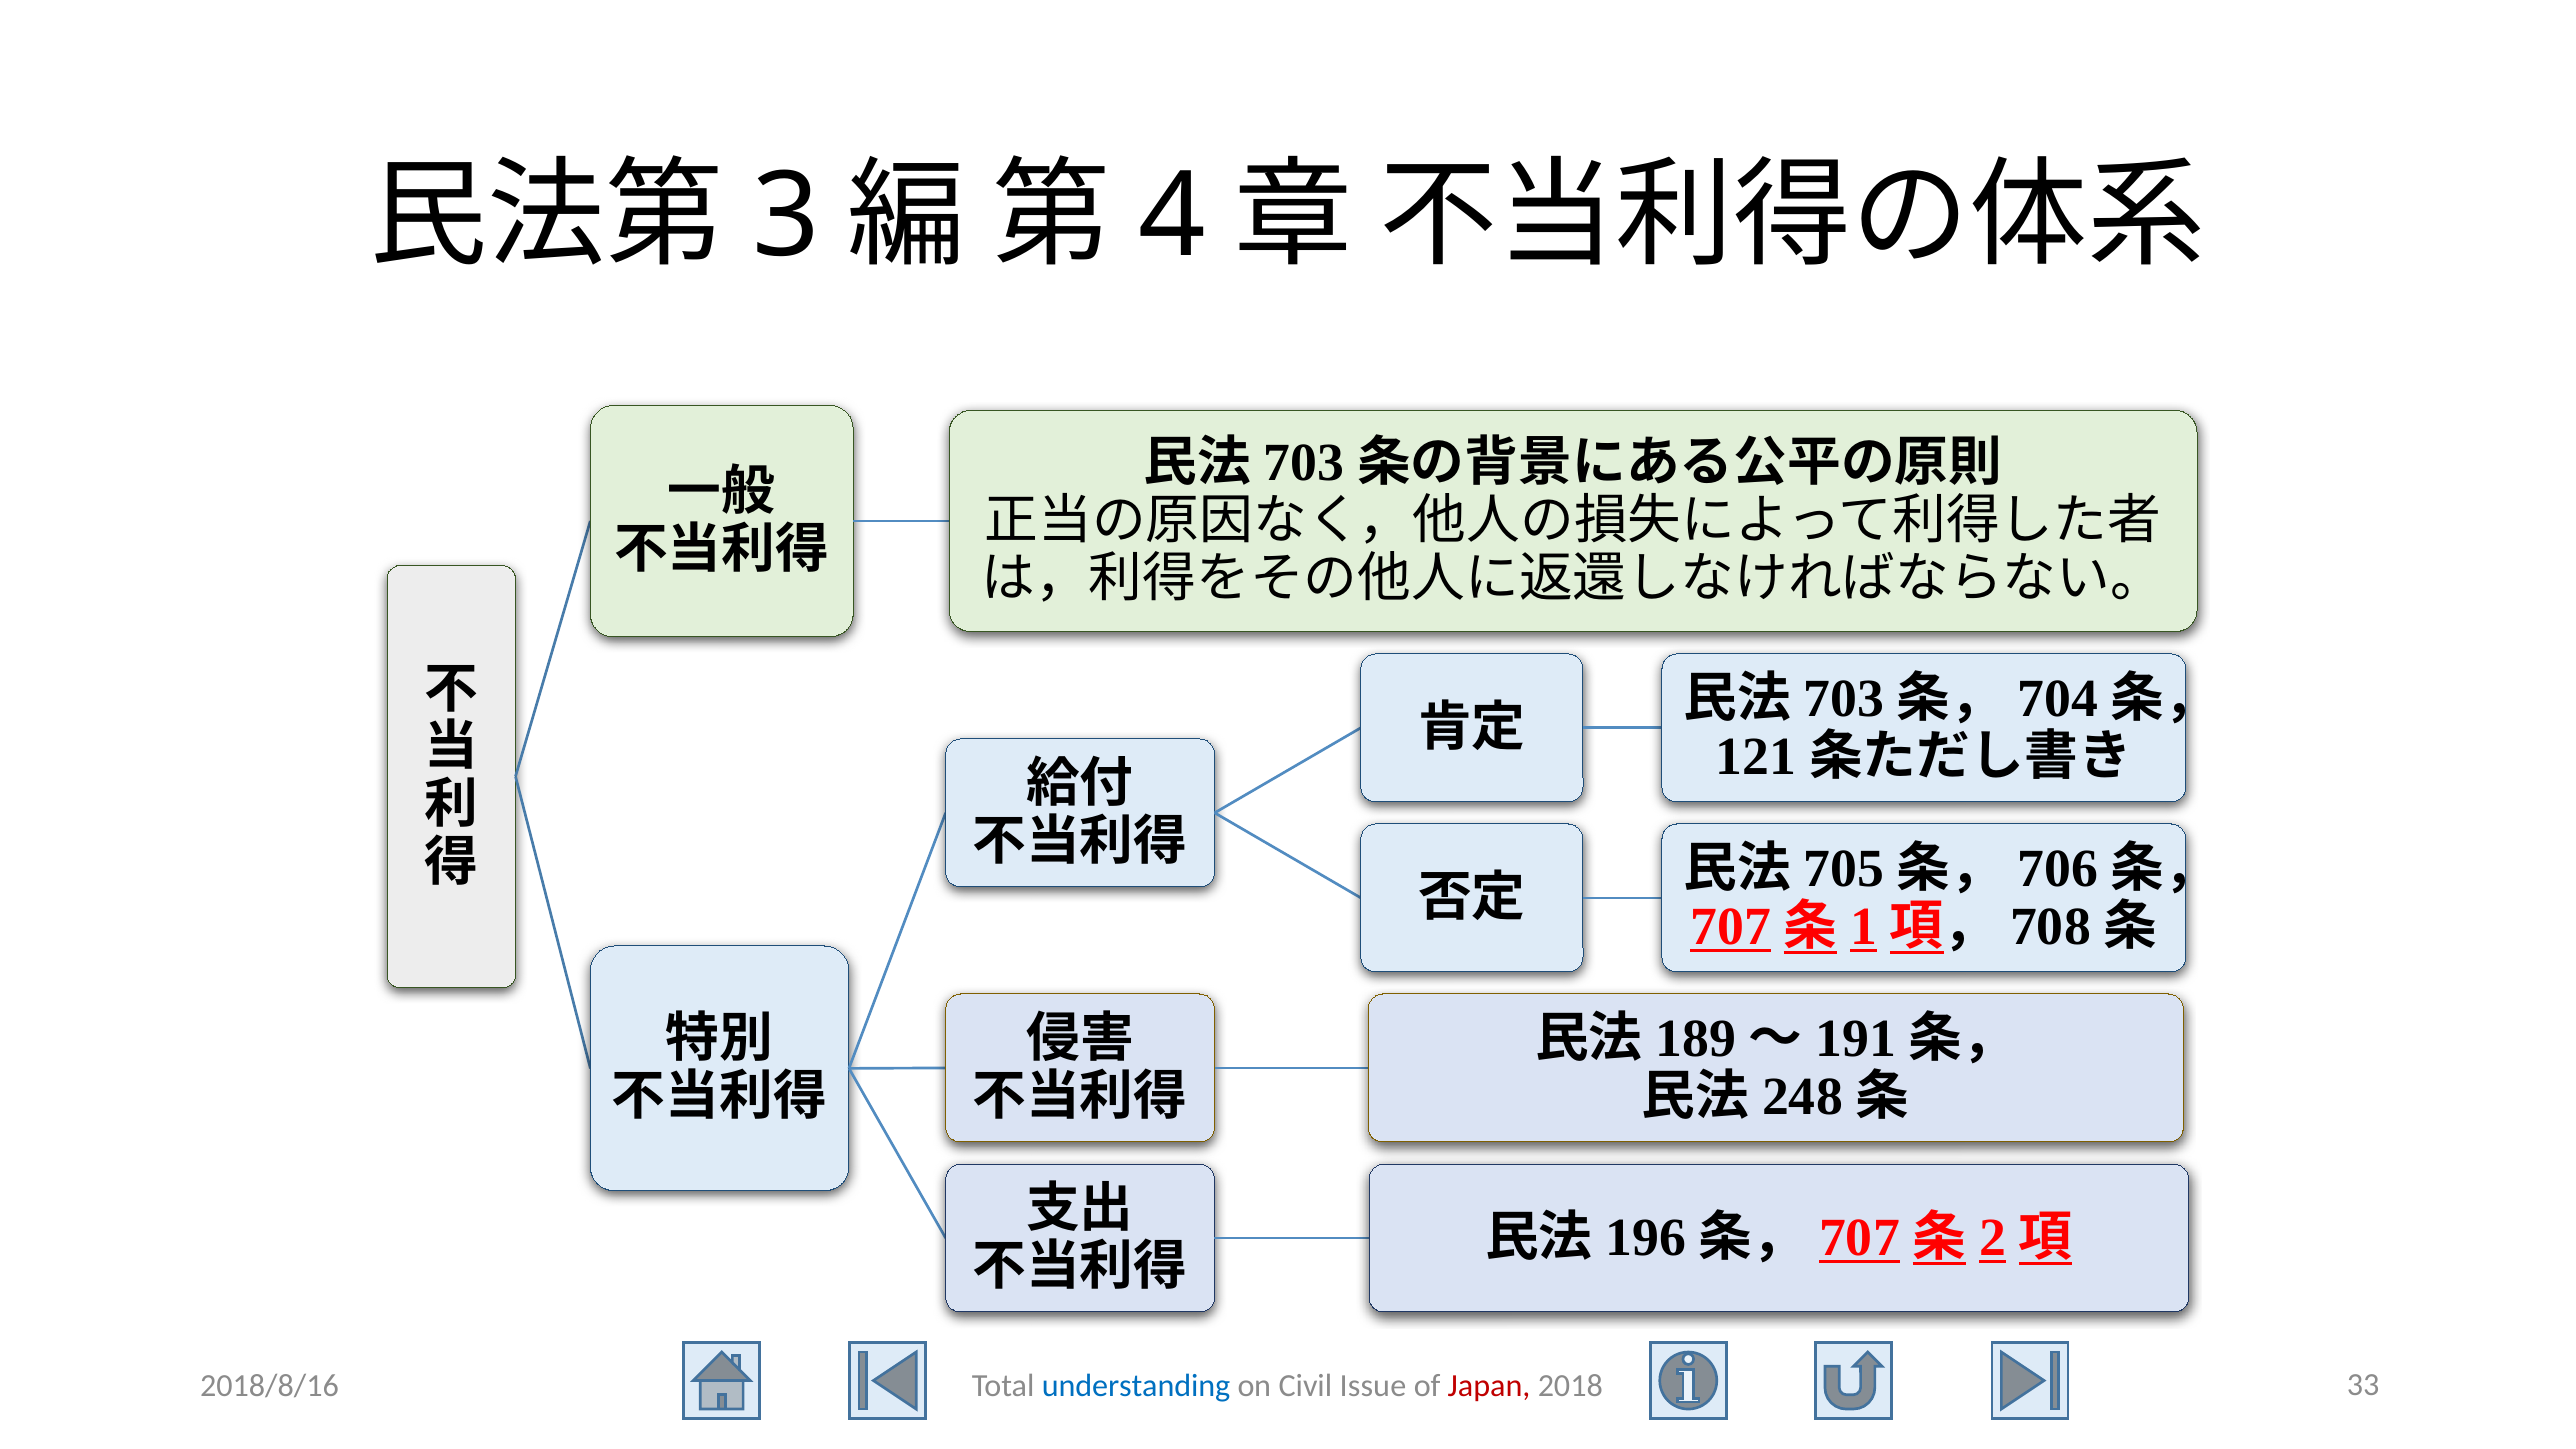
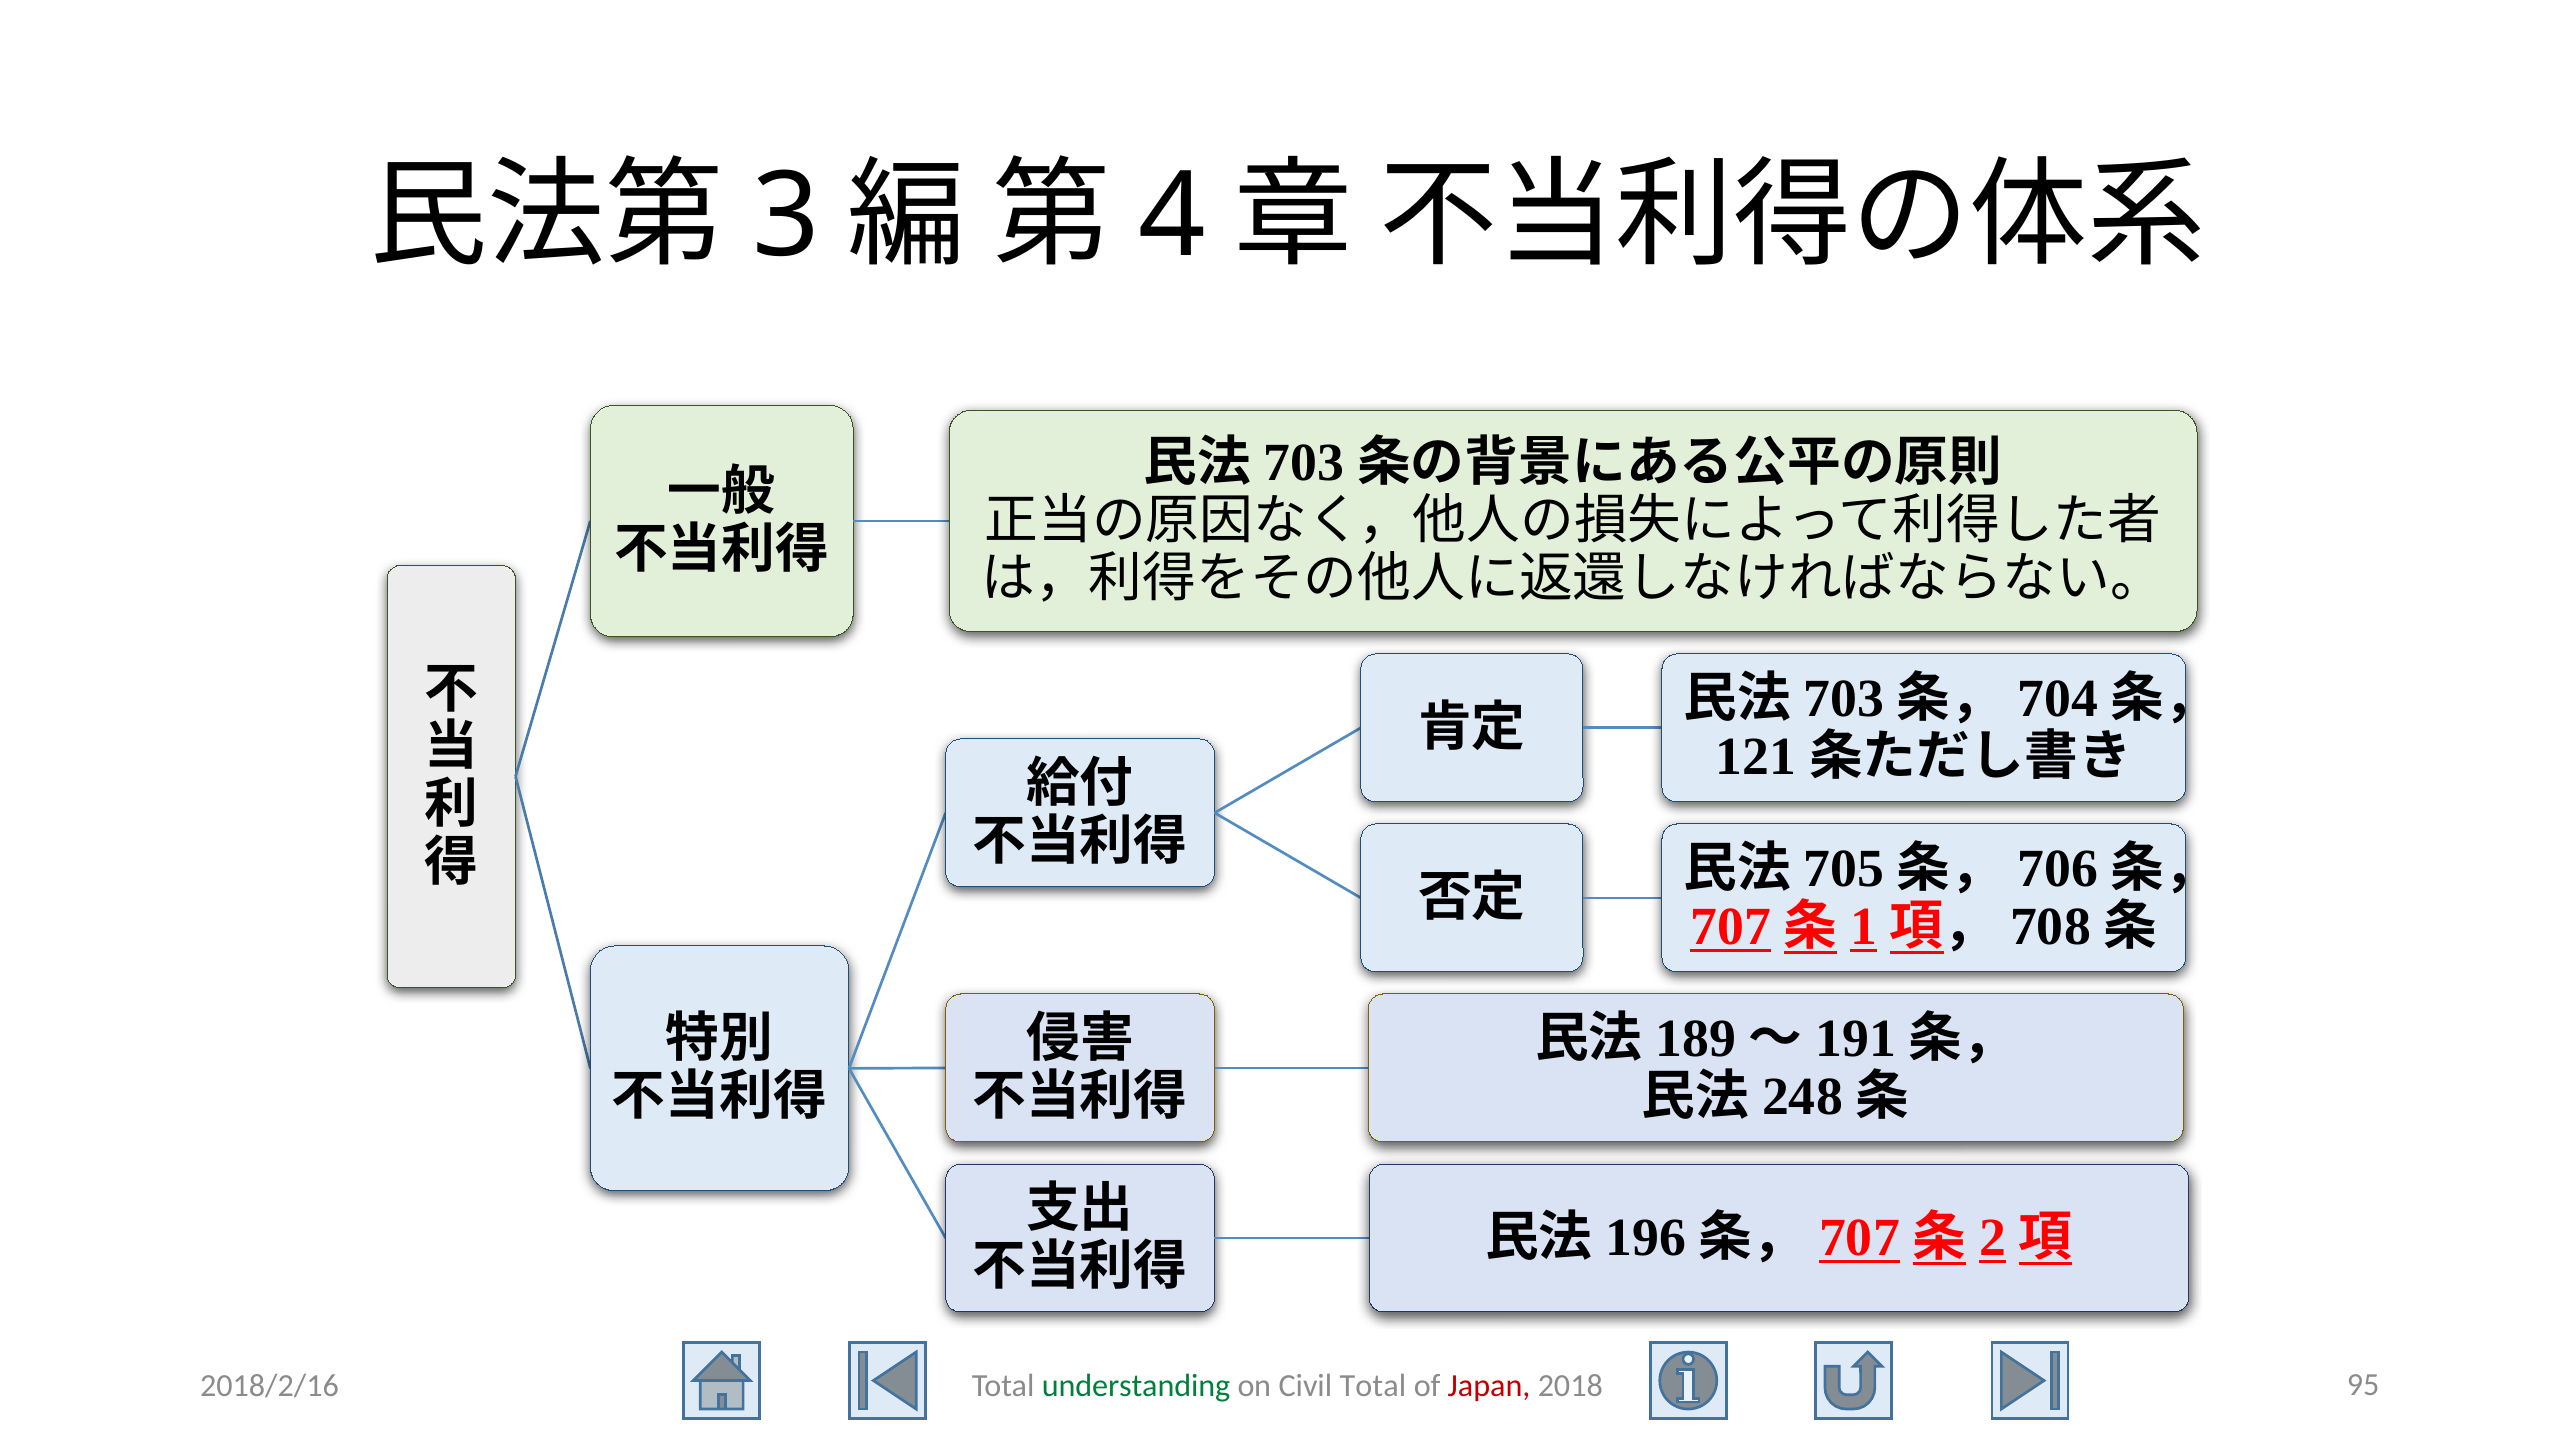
2018/8/16: 2018/8/16 -> 2018/2/16 (269, 1386)
understanding colour: blue -> green (1136, 1386)
Civil Issue: Issue -> Total (1373, 1386)
33: 33 -> 95 (2363, 1385)
